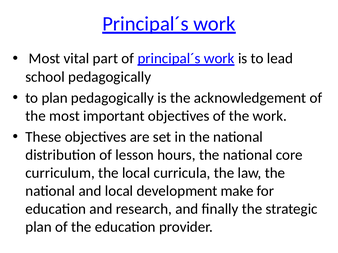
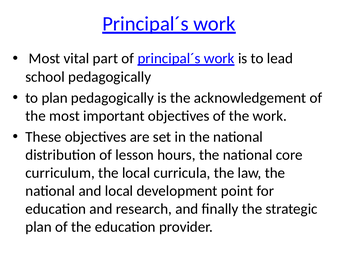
make: make -> point (237, 191)
